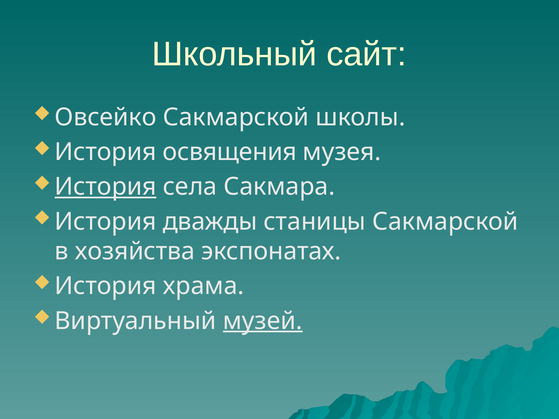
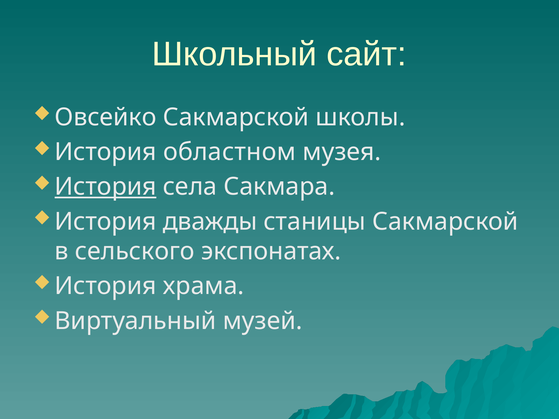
освящения: освящения -> областном (229, 152)
хозяйства: хозяйства -> сельского (135, 251)
музей underline: present -> none (263, 321)
